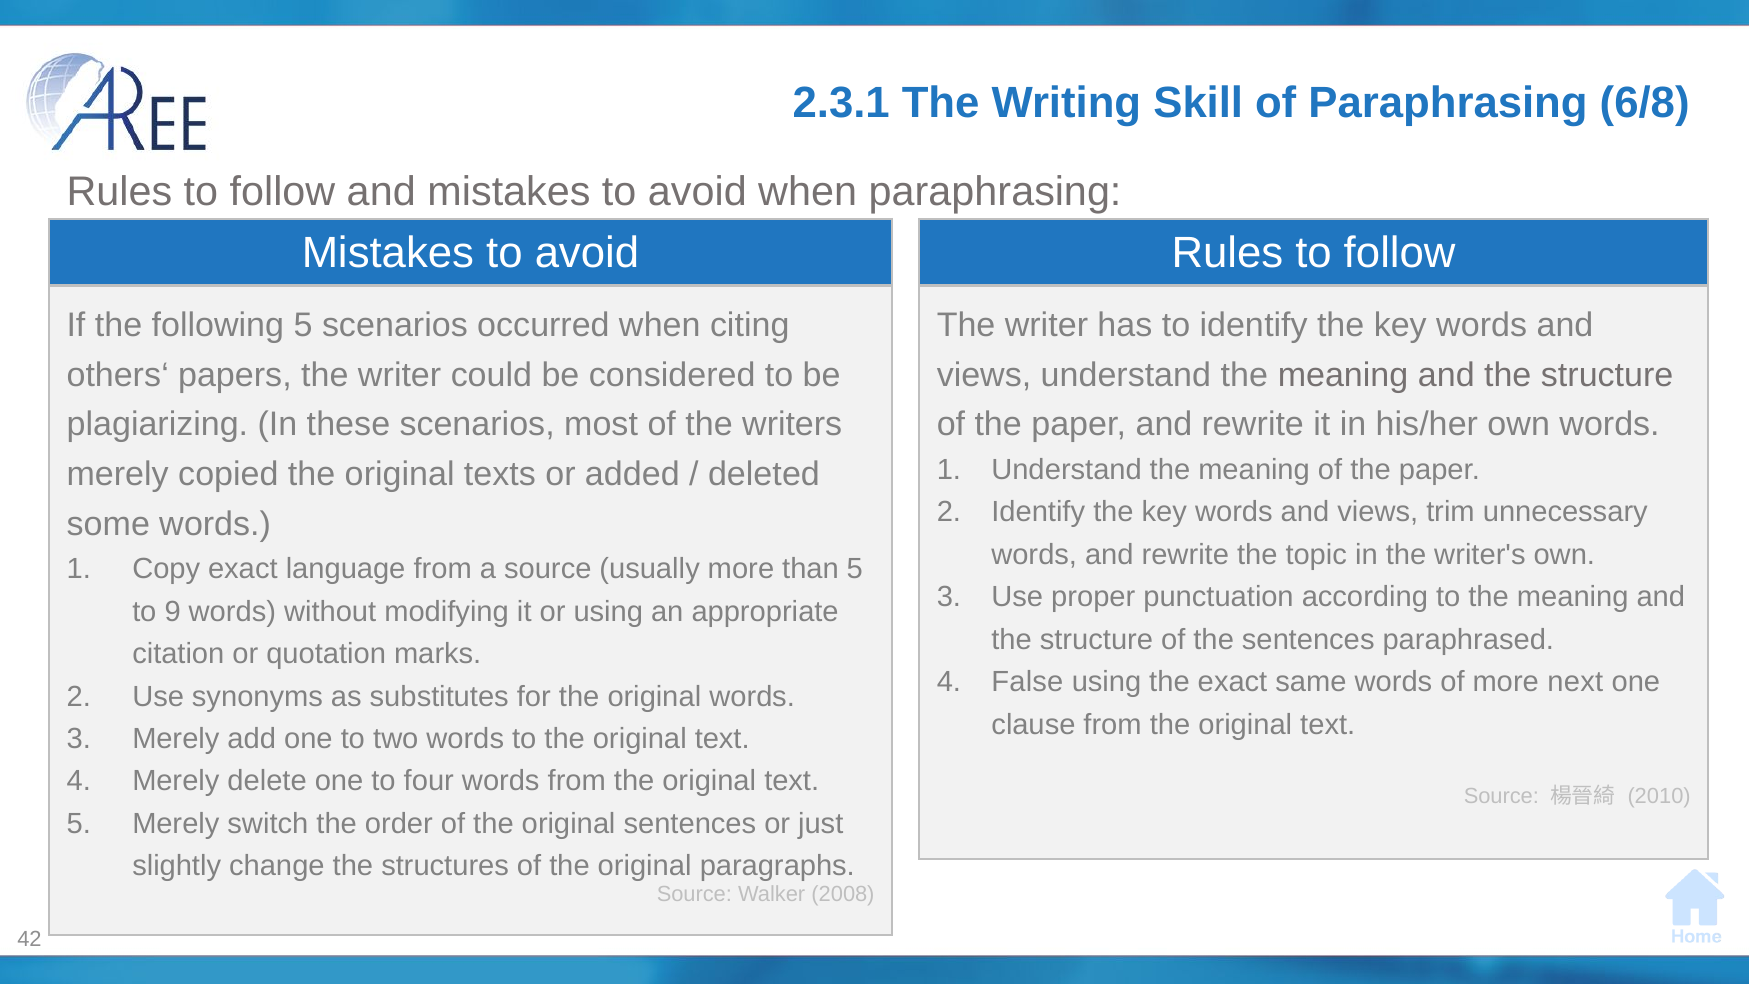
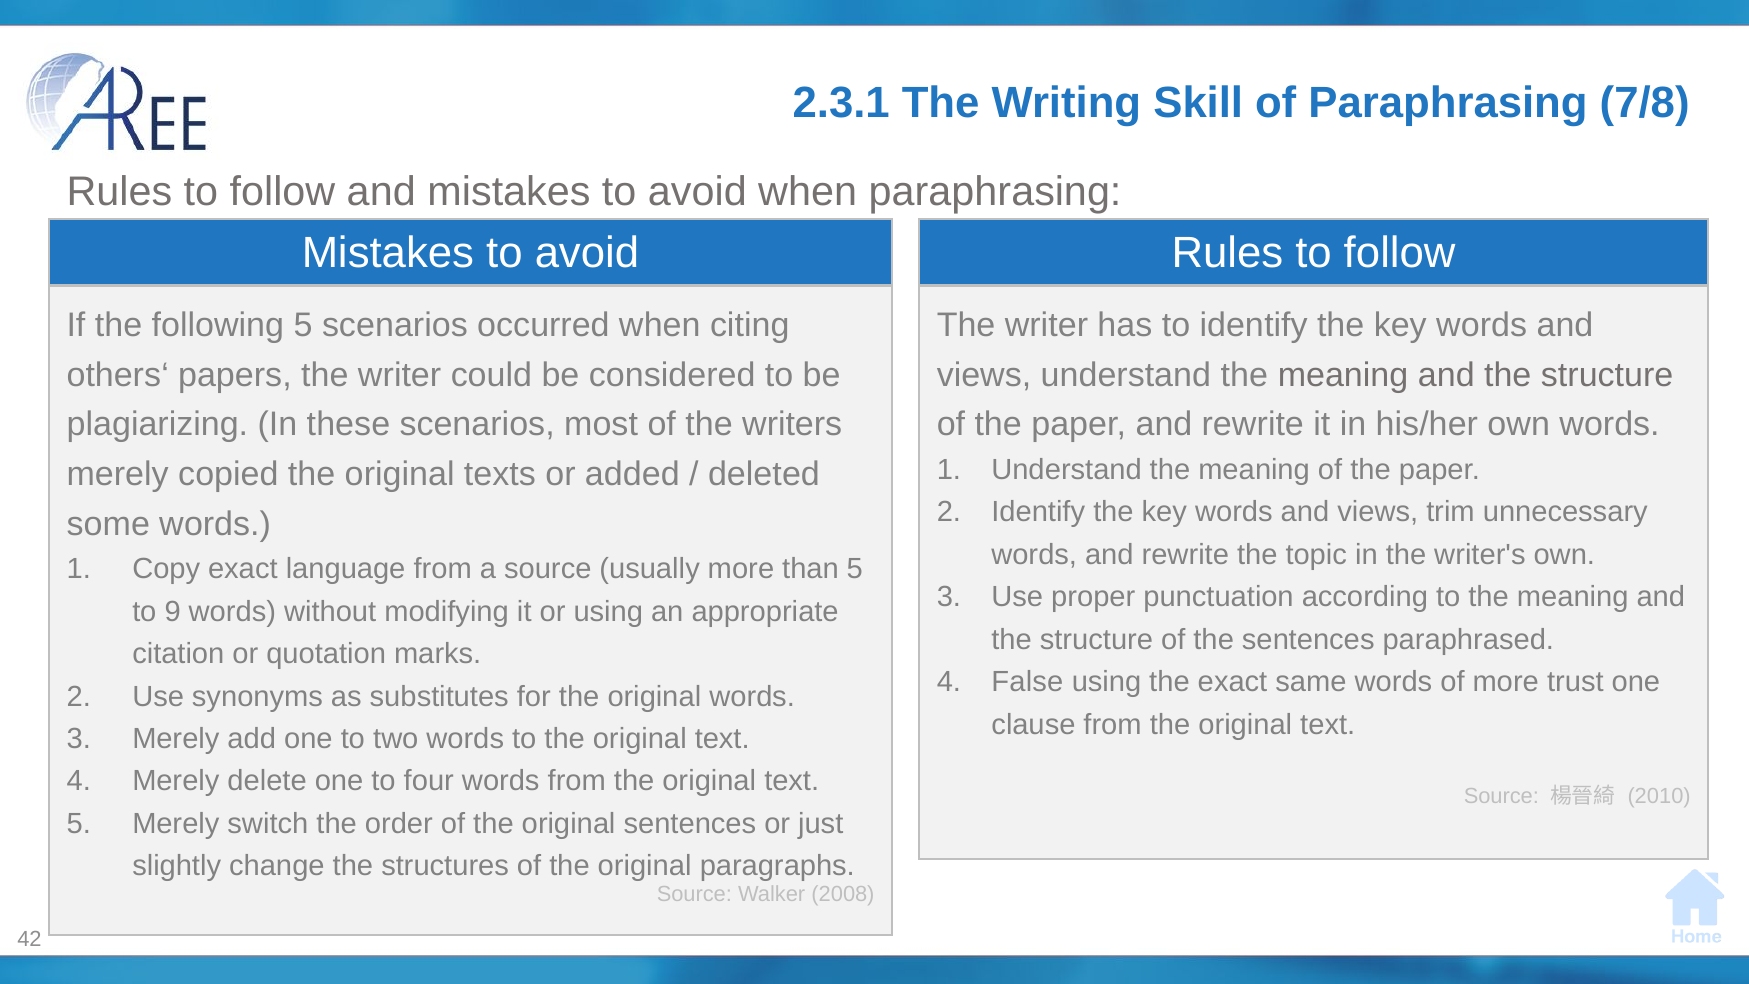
6/8: 6/8 -> 7/8 (1645, 103)
next: next -> trust (1575, 682)
